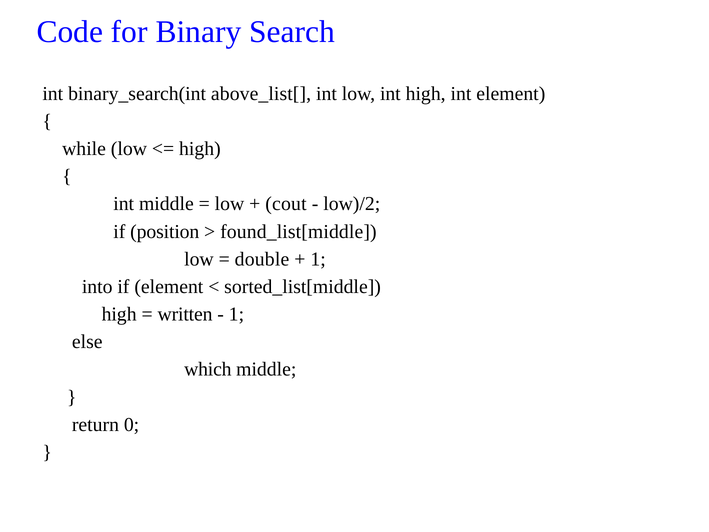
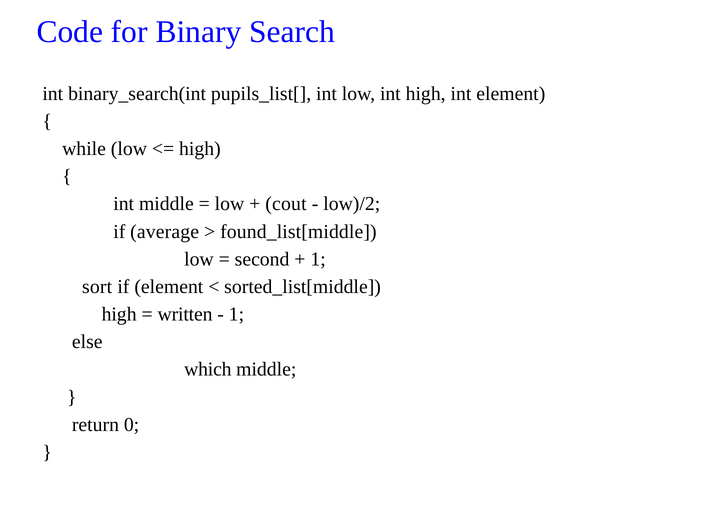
above_list[: above_list[ -> pupils_list[ (261, 94)
position: position -> average (165, 231)
double: double -> second (262, 259)
into: into -> sort (97, 287)
